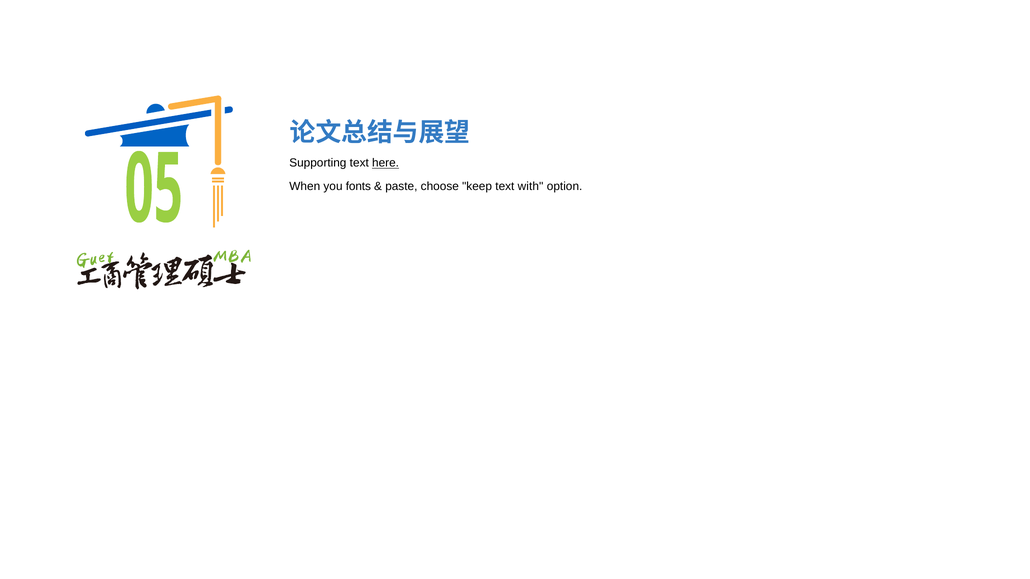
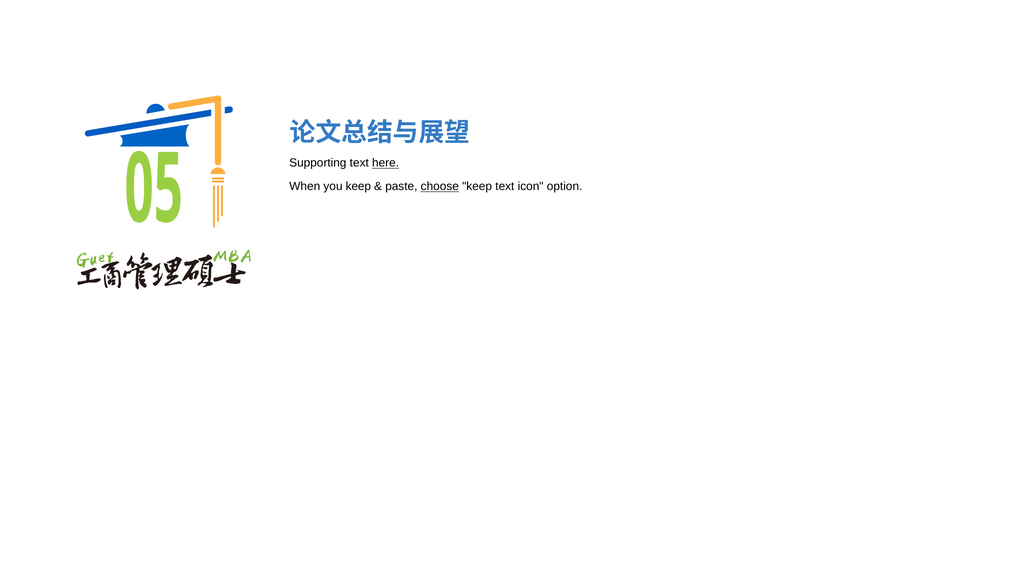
you fonts: fonts -> keep (358, 187)
choose underline: none -> present (440, 187)
with: with -> icon (531, 187)
